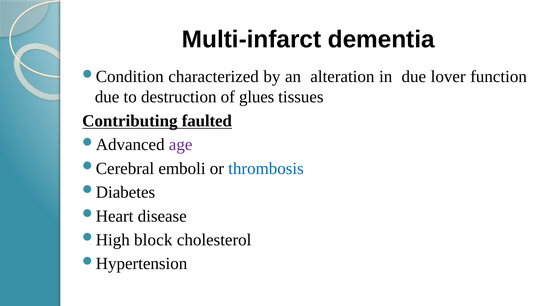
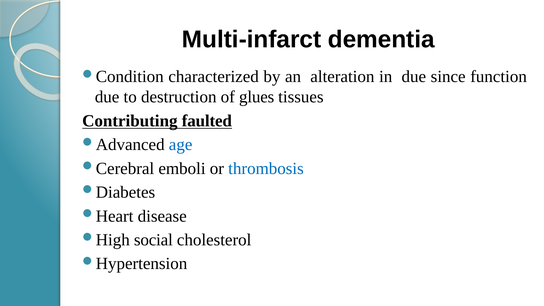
lover: lover -> since (448, 77)
age colour: purple -> blue (181, 145)
block: block -> social (153, 240)
